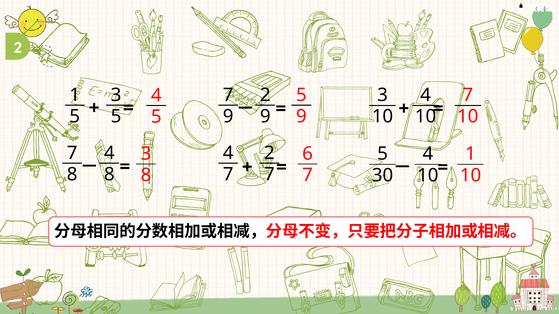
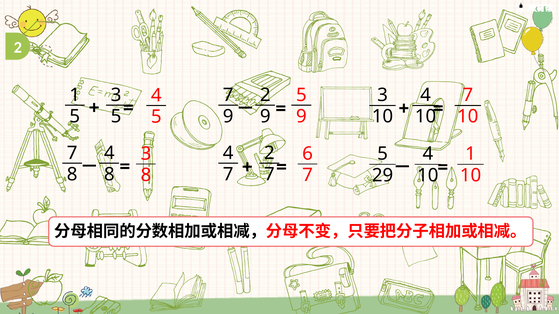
30: 30 -> 29 (383, 176)
